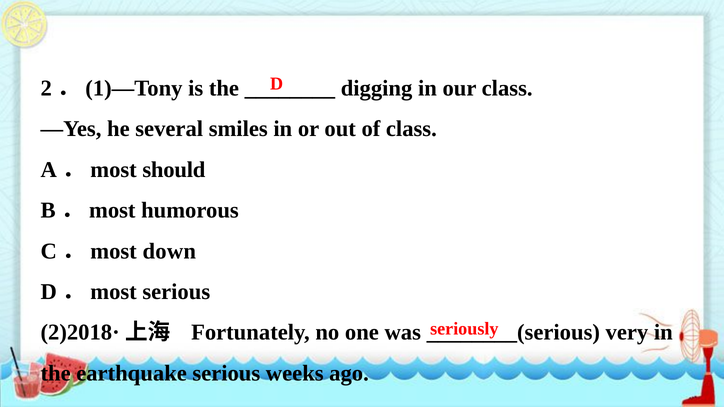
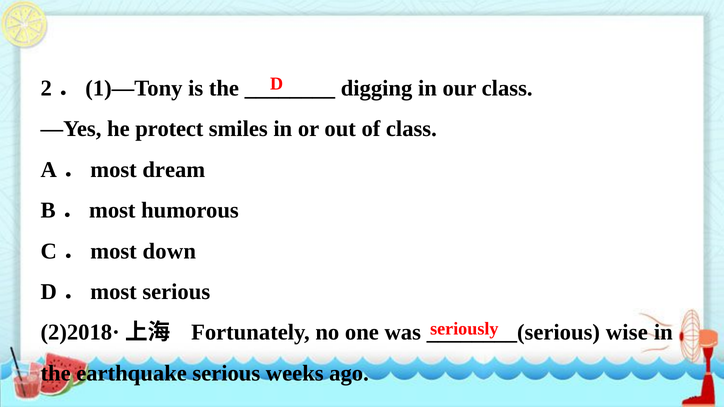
several: several -> protect (169, 129)
should: should -> dream (174, 170)
very: very -> wise (627, 333)
